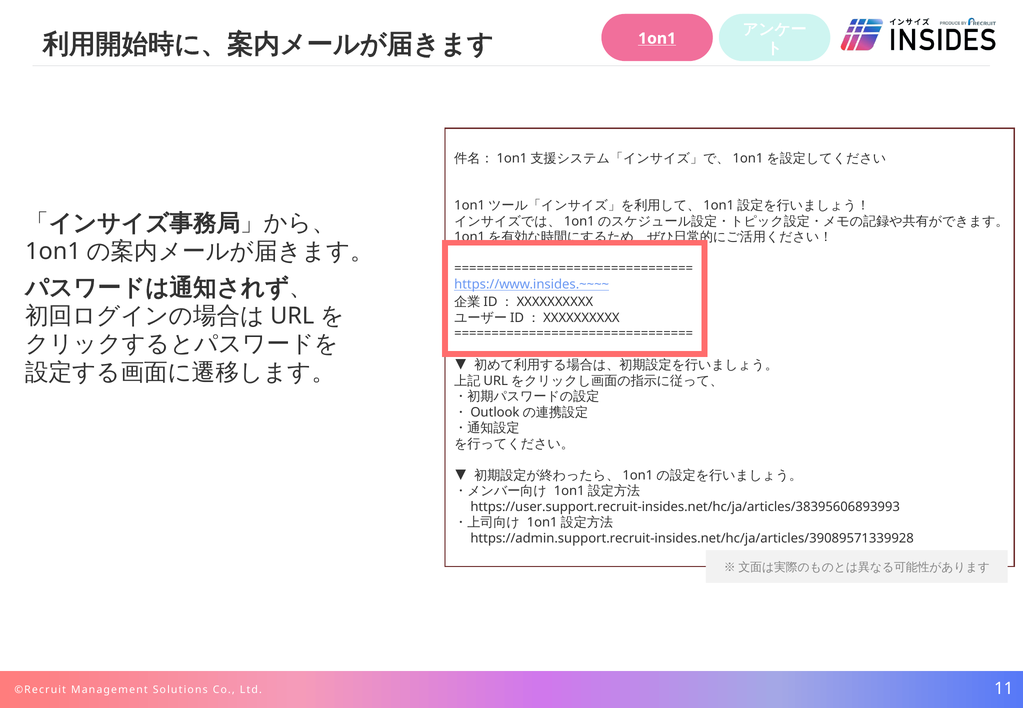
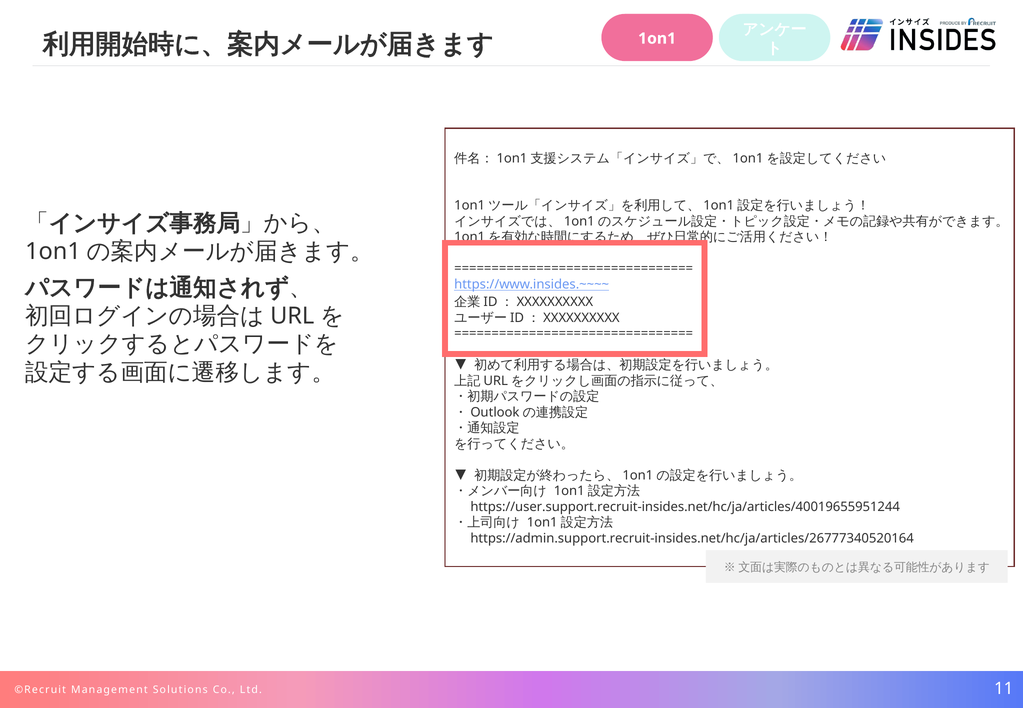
1on1 underline: present -> none (657, 39)
https://user.support.recruit-insides.net/hc/ja/articles/38395606893993: https://user.support.recruit-insides.net/hc/ja/articles/38395606893993 -> https://user.support.recruit-insides.net/hc/ja/articles/40019655951244 (685, 507)
https://admin.support.recruit-insides.net/hc/ja/articles/39089571339928: https://admin.support.recruit-insides.net/hc/ja/articles/39089571339928 -> https://admin.support.recruit-insides.net/hc/ja/articles/26777340520164 (692, 539)
